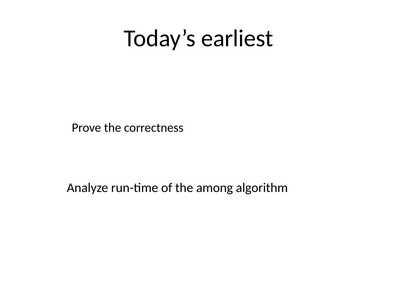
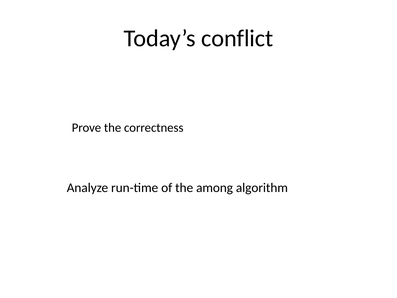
earliest: earliest -> conflict (237, 38)
